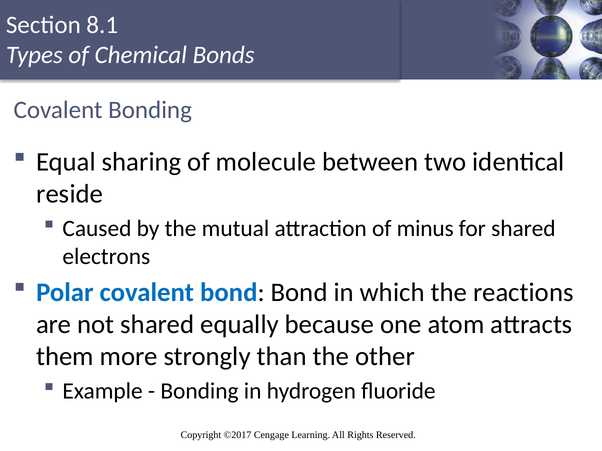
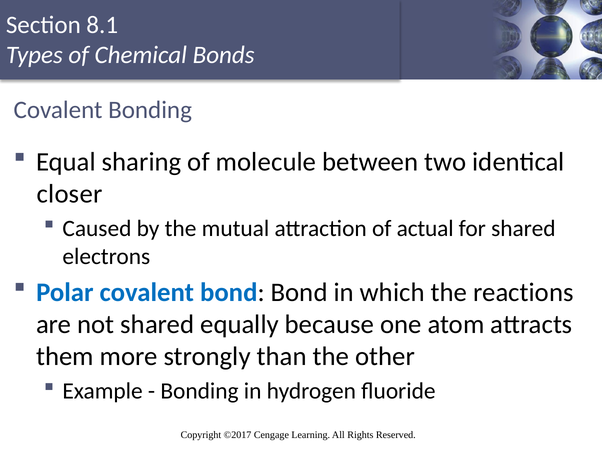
reside: reside -> closer (70, 194)
minus: minus -> actual (425, 229)
